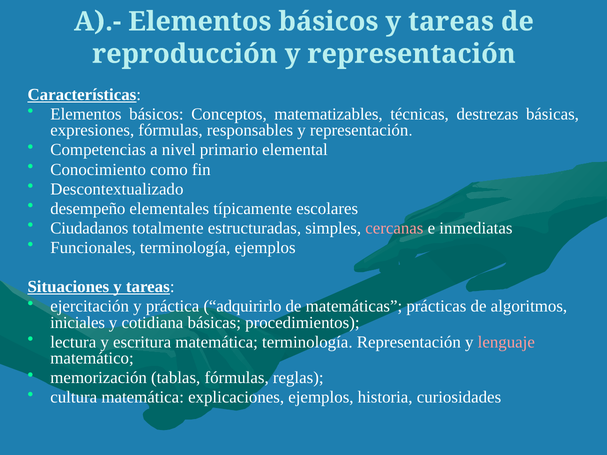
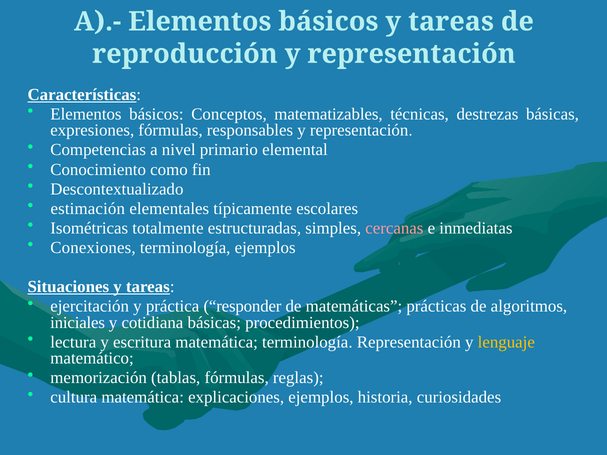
desempeño: desempeño -> estimación (88, 209)
Ciudadanos: Ciudadanos -> Isométricas (89, 228)
Funcionales: Funcionales -> Conexiones (93, 248)
adquirirlo: adquirirlo -> responder (242, 307)
lenguaje colour: pink -> yellow (506, 342)
